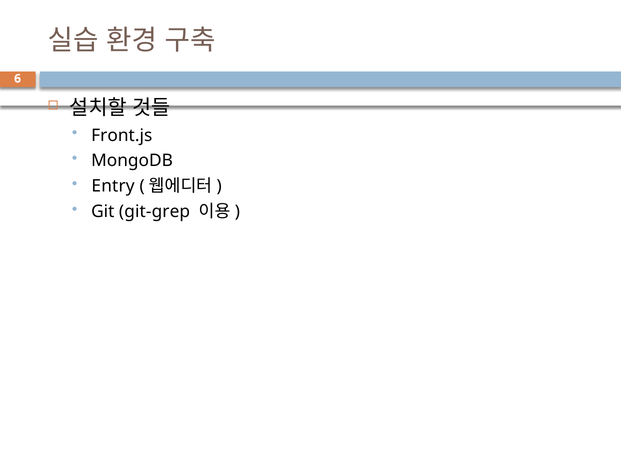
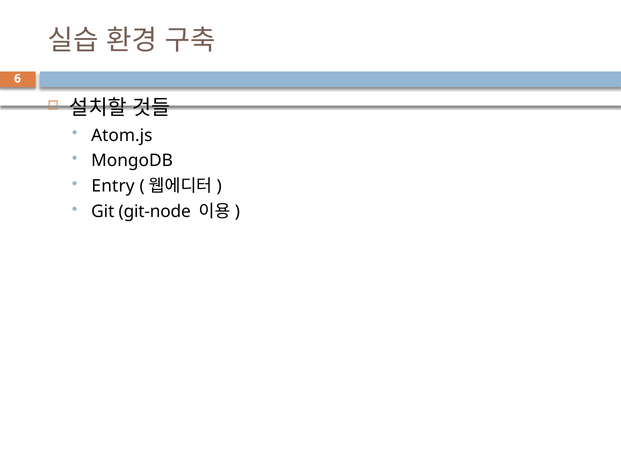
Front.js: Front.js -> Atom.js (122, 135)
git-grep: git-grep -> git-node (155, 212)
